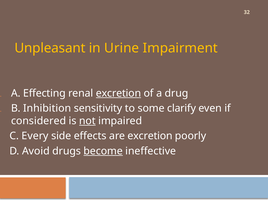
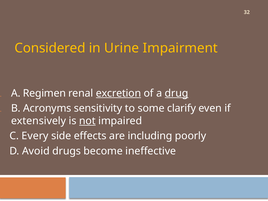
Unpleasant: Unpleasant -> Considered (50, 48)
Effecting: Effecting -> Regimen (44, 93)
drug underline: none -> present (177, 93)
Inhibition: Inhibition -> Acronyms (47, 108)
considered: considered -> extensively (39, 121)
are excretion: excretion -> including (150, 136)
become underline: present -> none (103, 151)
